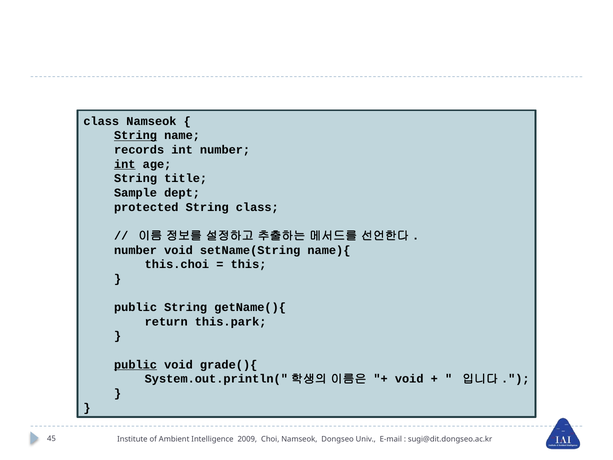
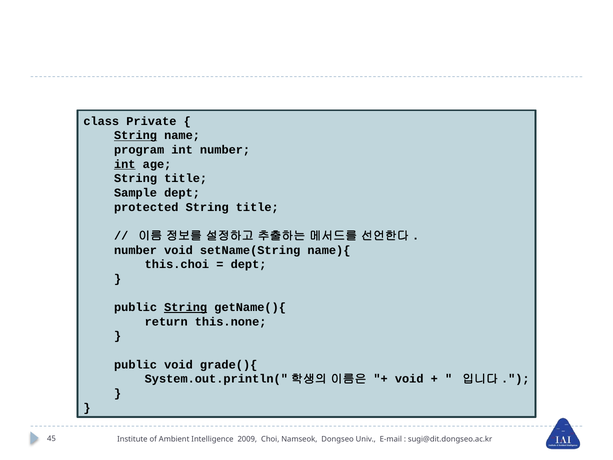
class Namseok: Namseok -> Private (151, 121)
records: records -> program (139, 150)
protected String class: class -> title (257, 207)
this: this -> dept (249, 264)
String underline: none -> present (186, 307)
this.park: this.park -> this.none (231, 322)
public underline: present -> none (136, 364)
